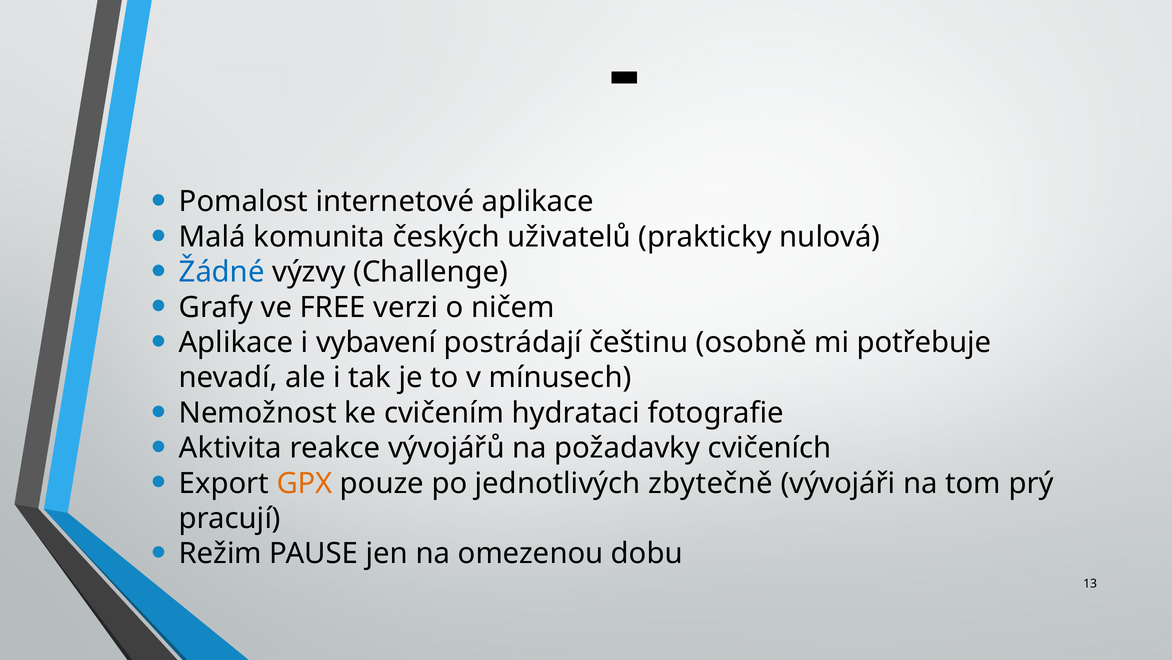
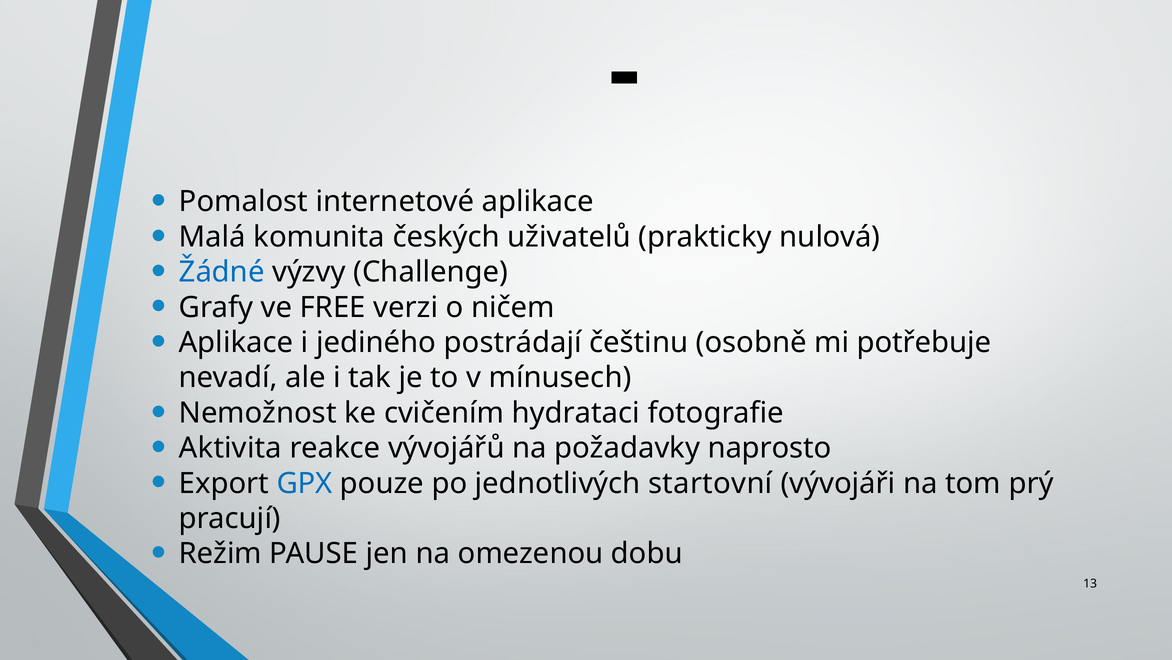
vybavení: vybavení -> jediného (376, 342)
cvičeních: cvičeních -> naprosto (769, 448)
GPX colour: orange -> blue (304, 483)
zbytečně: zbytečně -> startovní (710, 483)
